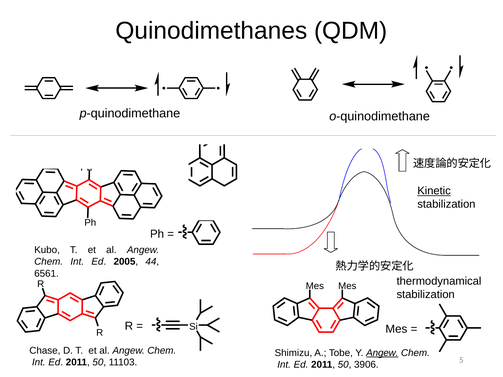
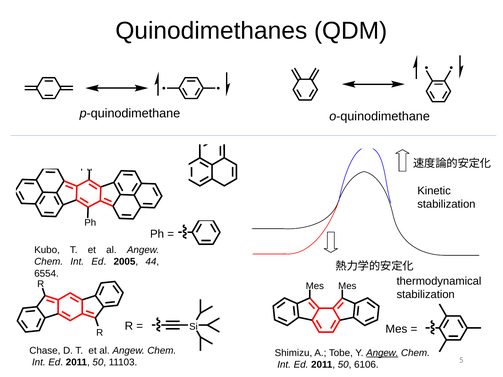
Kinetic underline: present -> none (434, 191)
6561: 6561 -> 6554 (47, 274)
3906: 3906 -> 6106 (366, 365)
